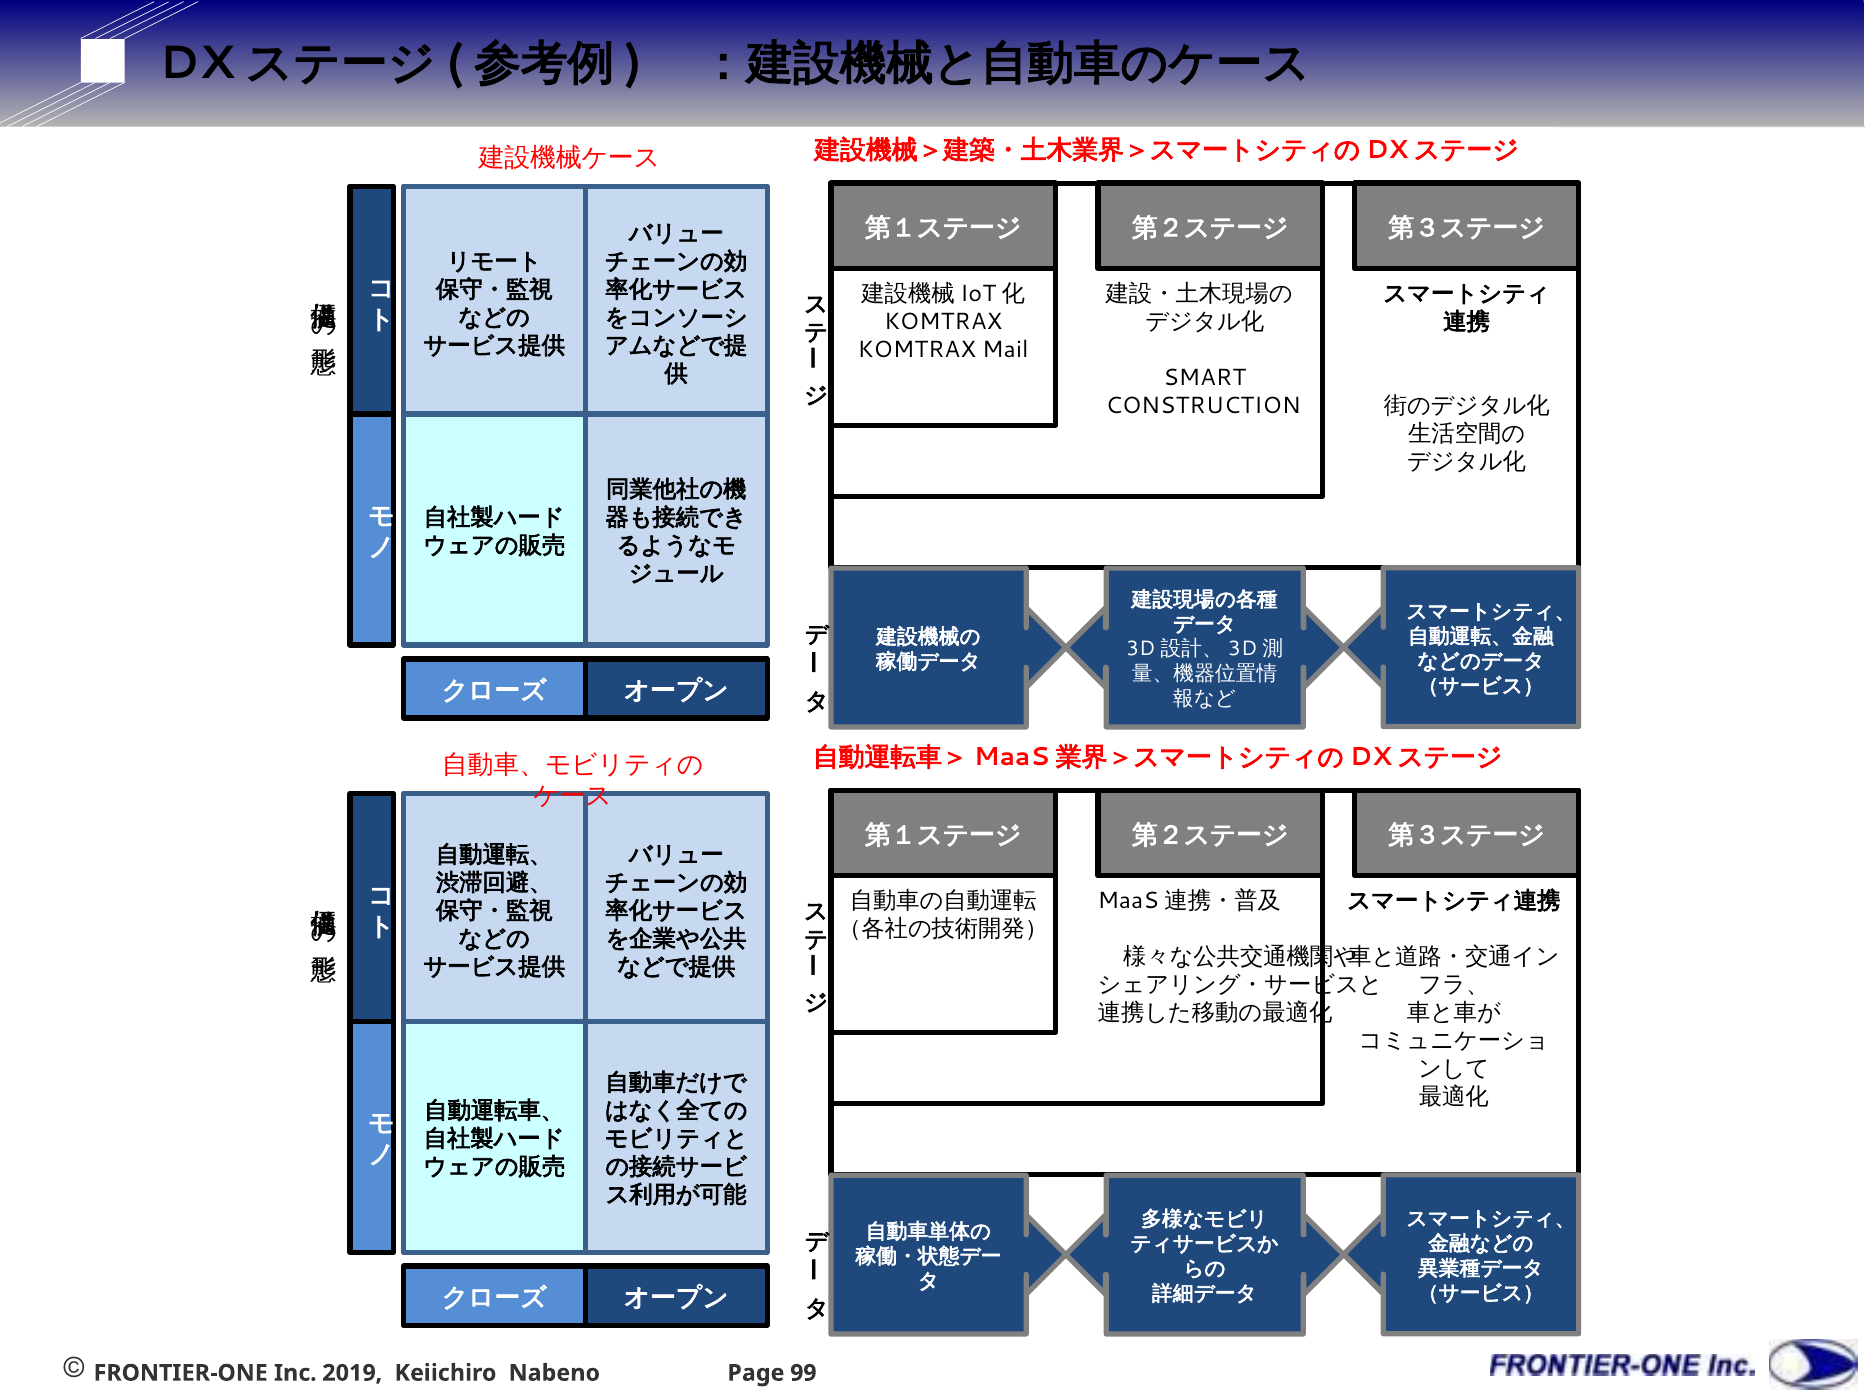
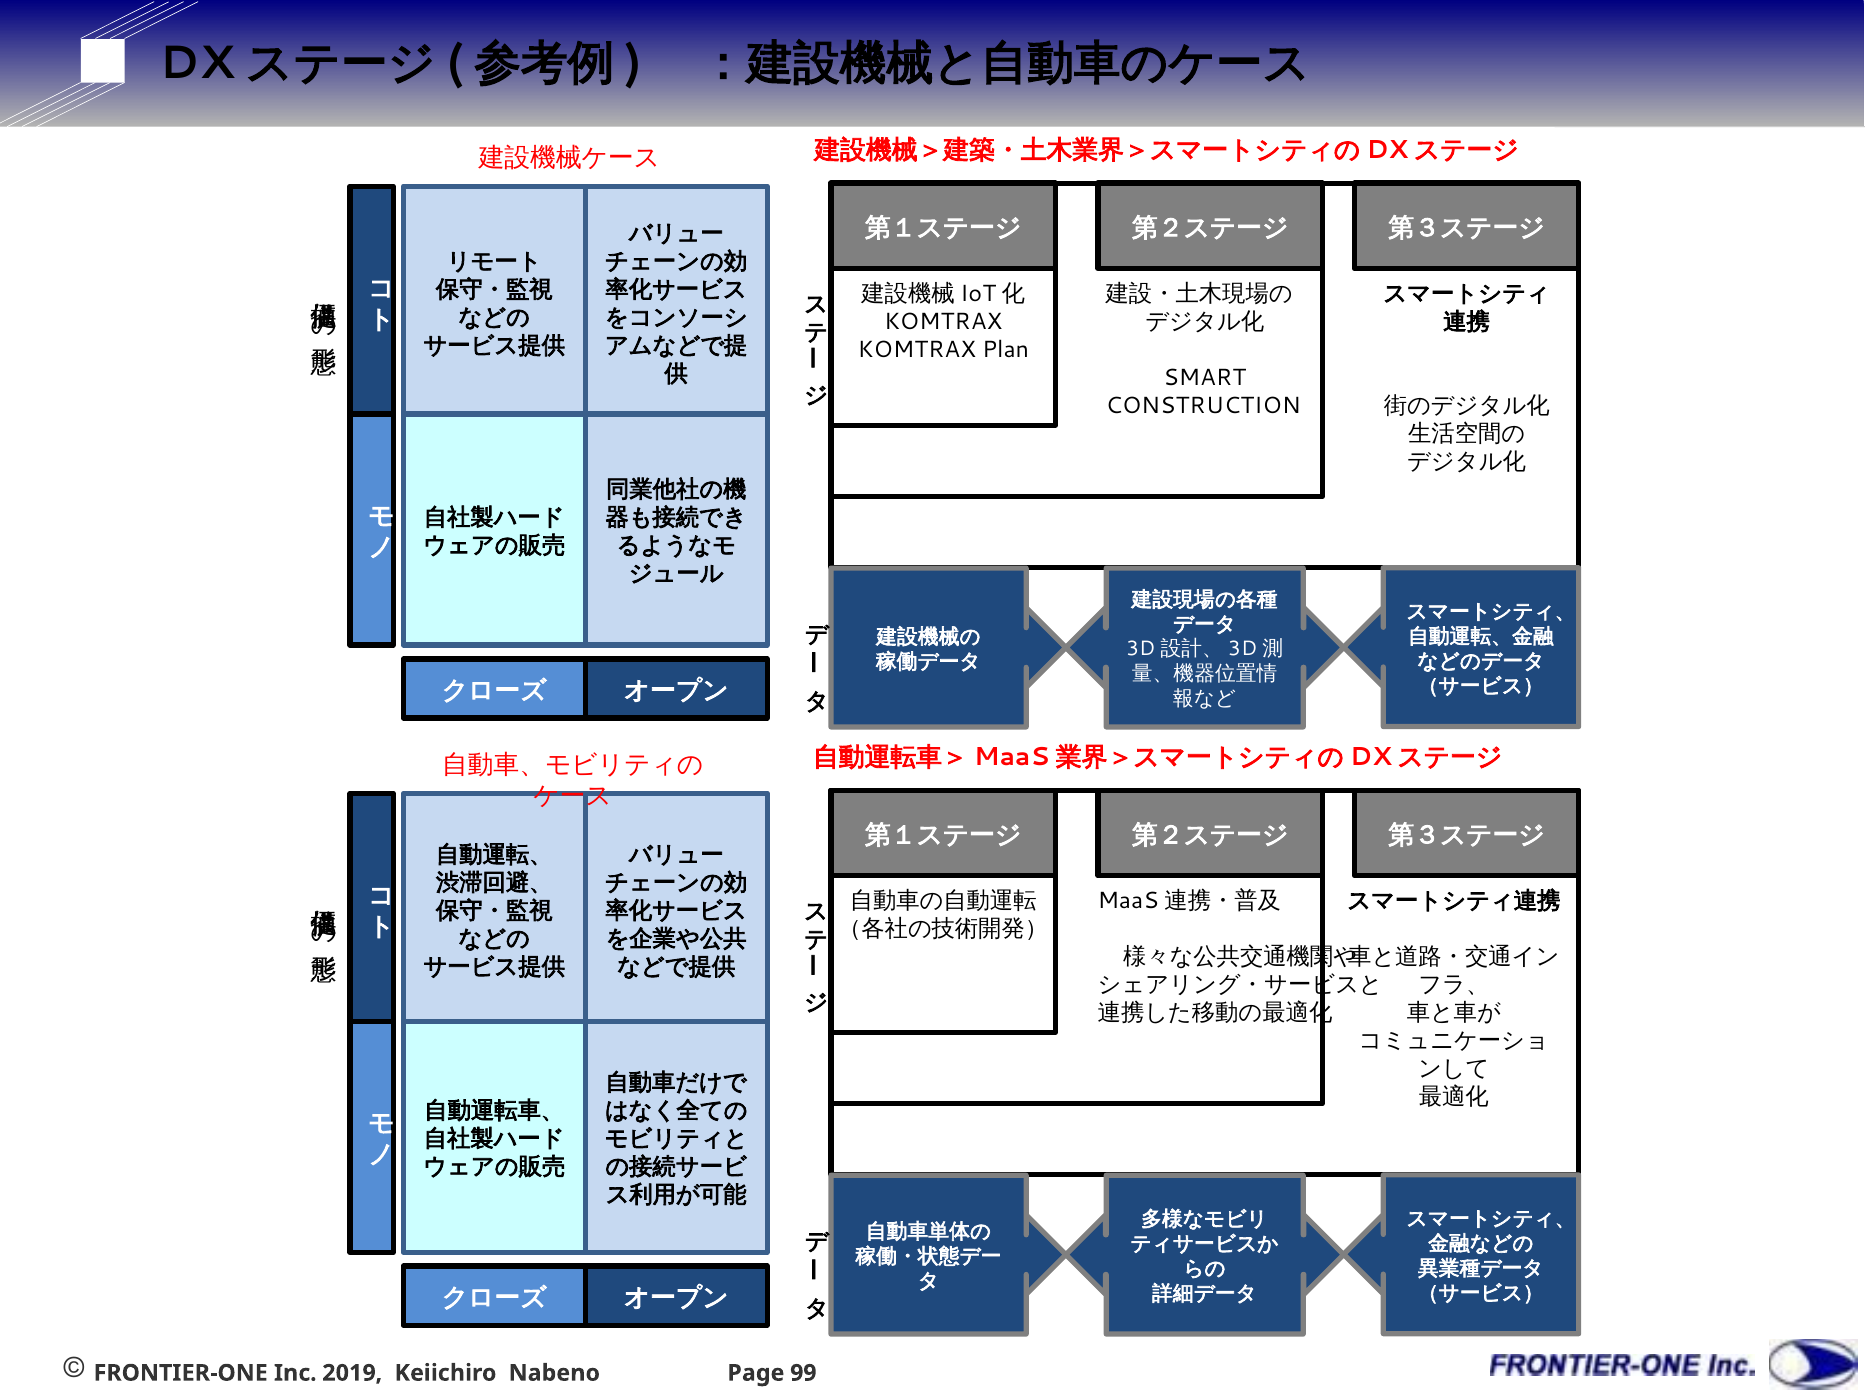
Mail: Mail -> Plan (1006, 349)
